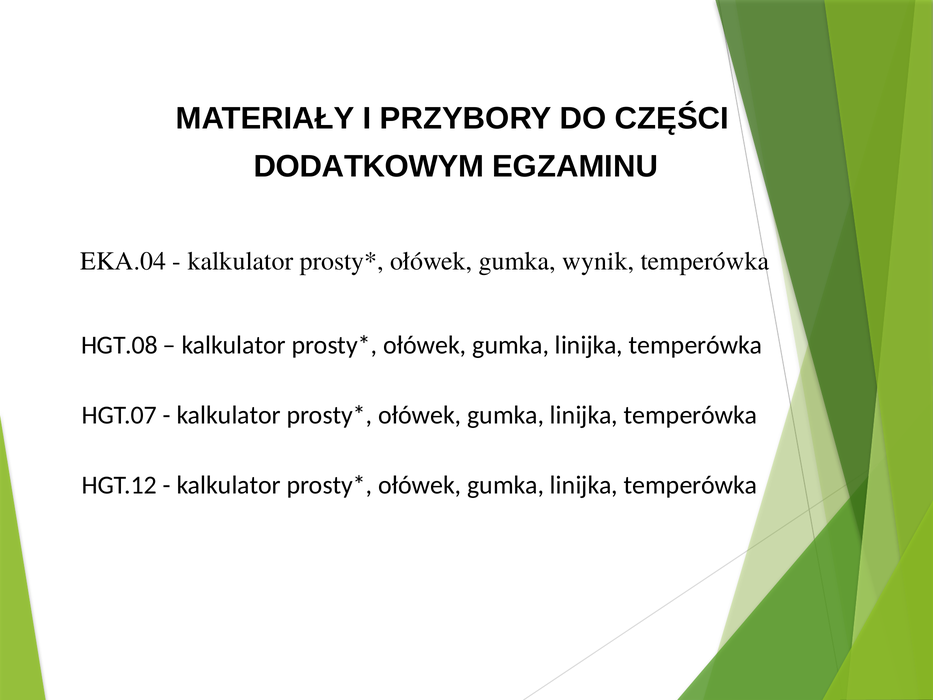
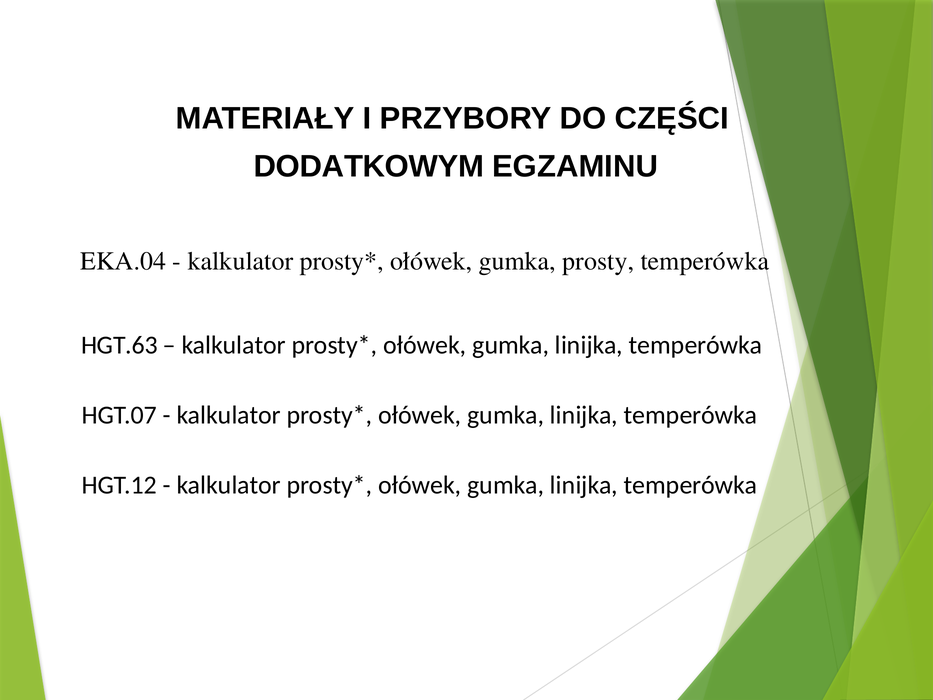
wynik: wynik -> prosty (598, 261)
HGT.08: HGT.08 -> HGT.63 (119, 345)
